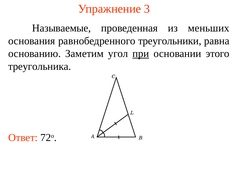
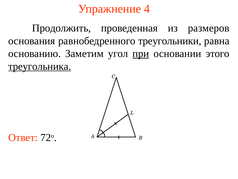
3: 3 -> 4 (147, 9)
Называемые: Называемые -> Продолжить (62, 28)
меньших: меньших -> размеров (209, 28)
треугольника underline: none -> present (40, 66)
